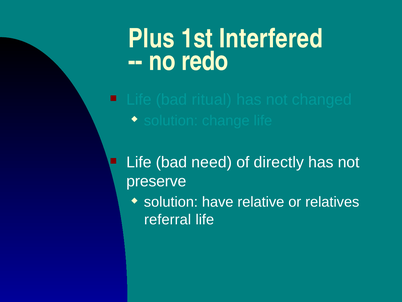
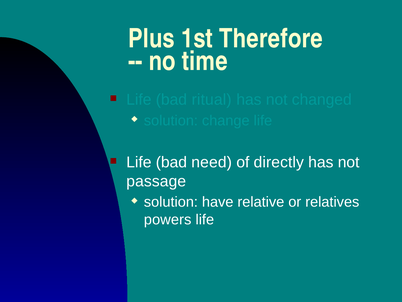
Interfered: Interfered -> Therefore (271, 39)
redo: redo -> time (205, 61)
preserve: preserve -> passage (156, 181)
referral: referral -> powers (168, 219)
